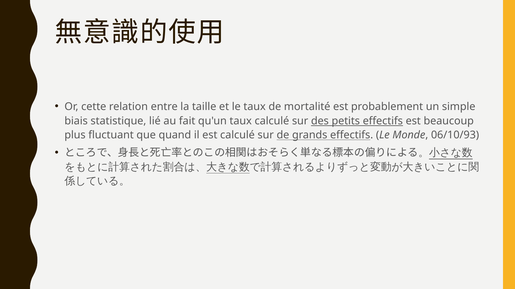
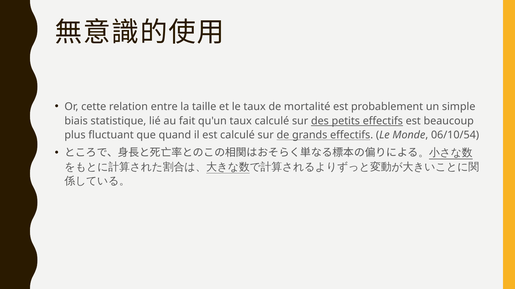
06/10/93: 06/10/93 -> 06/10/54 (455, 135)
